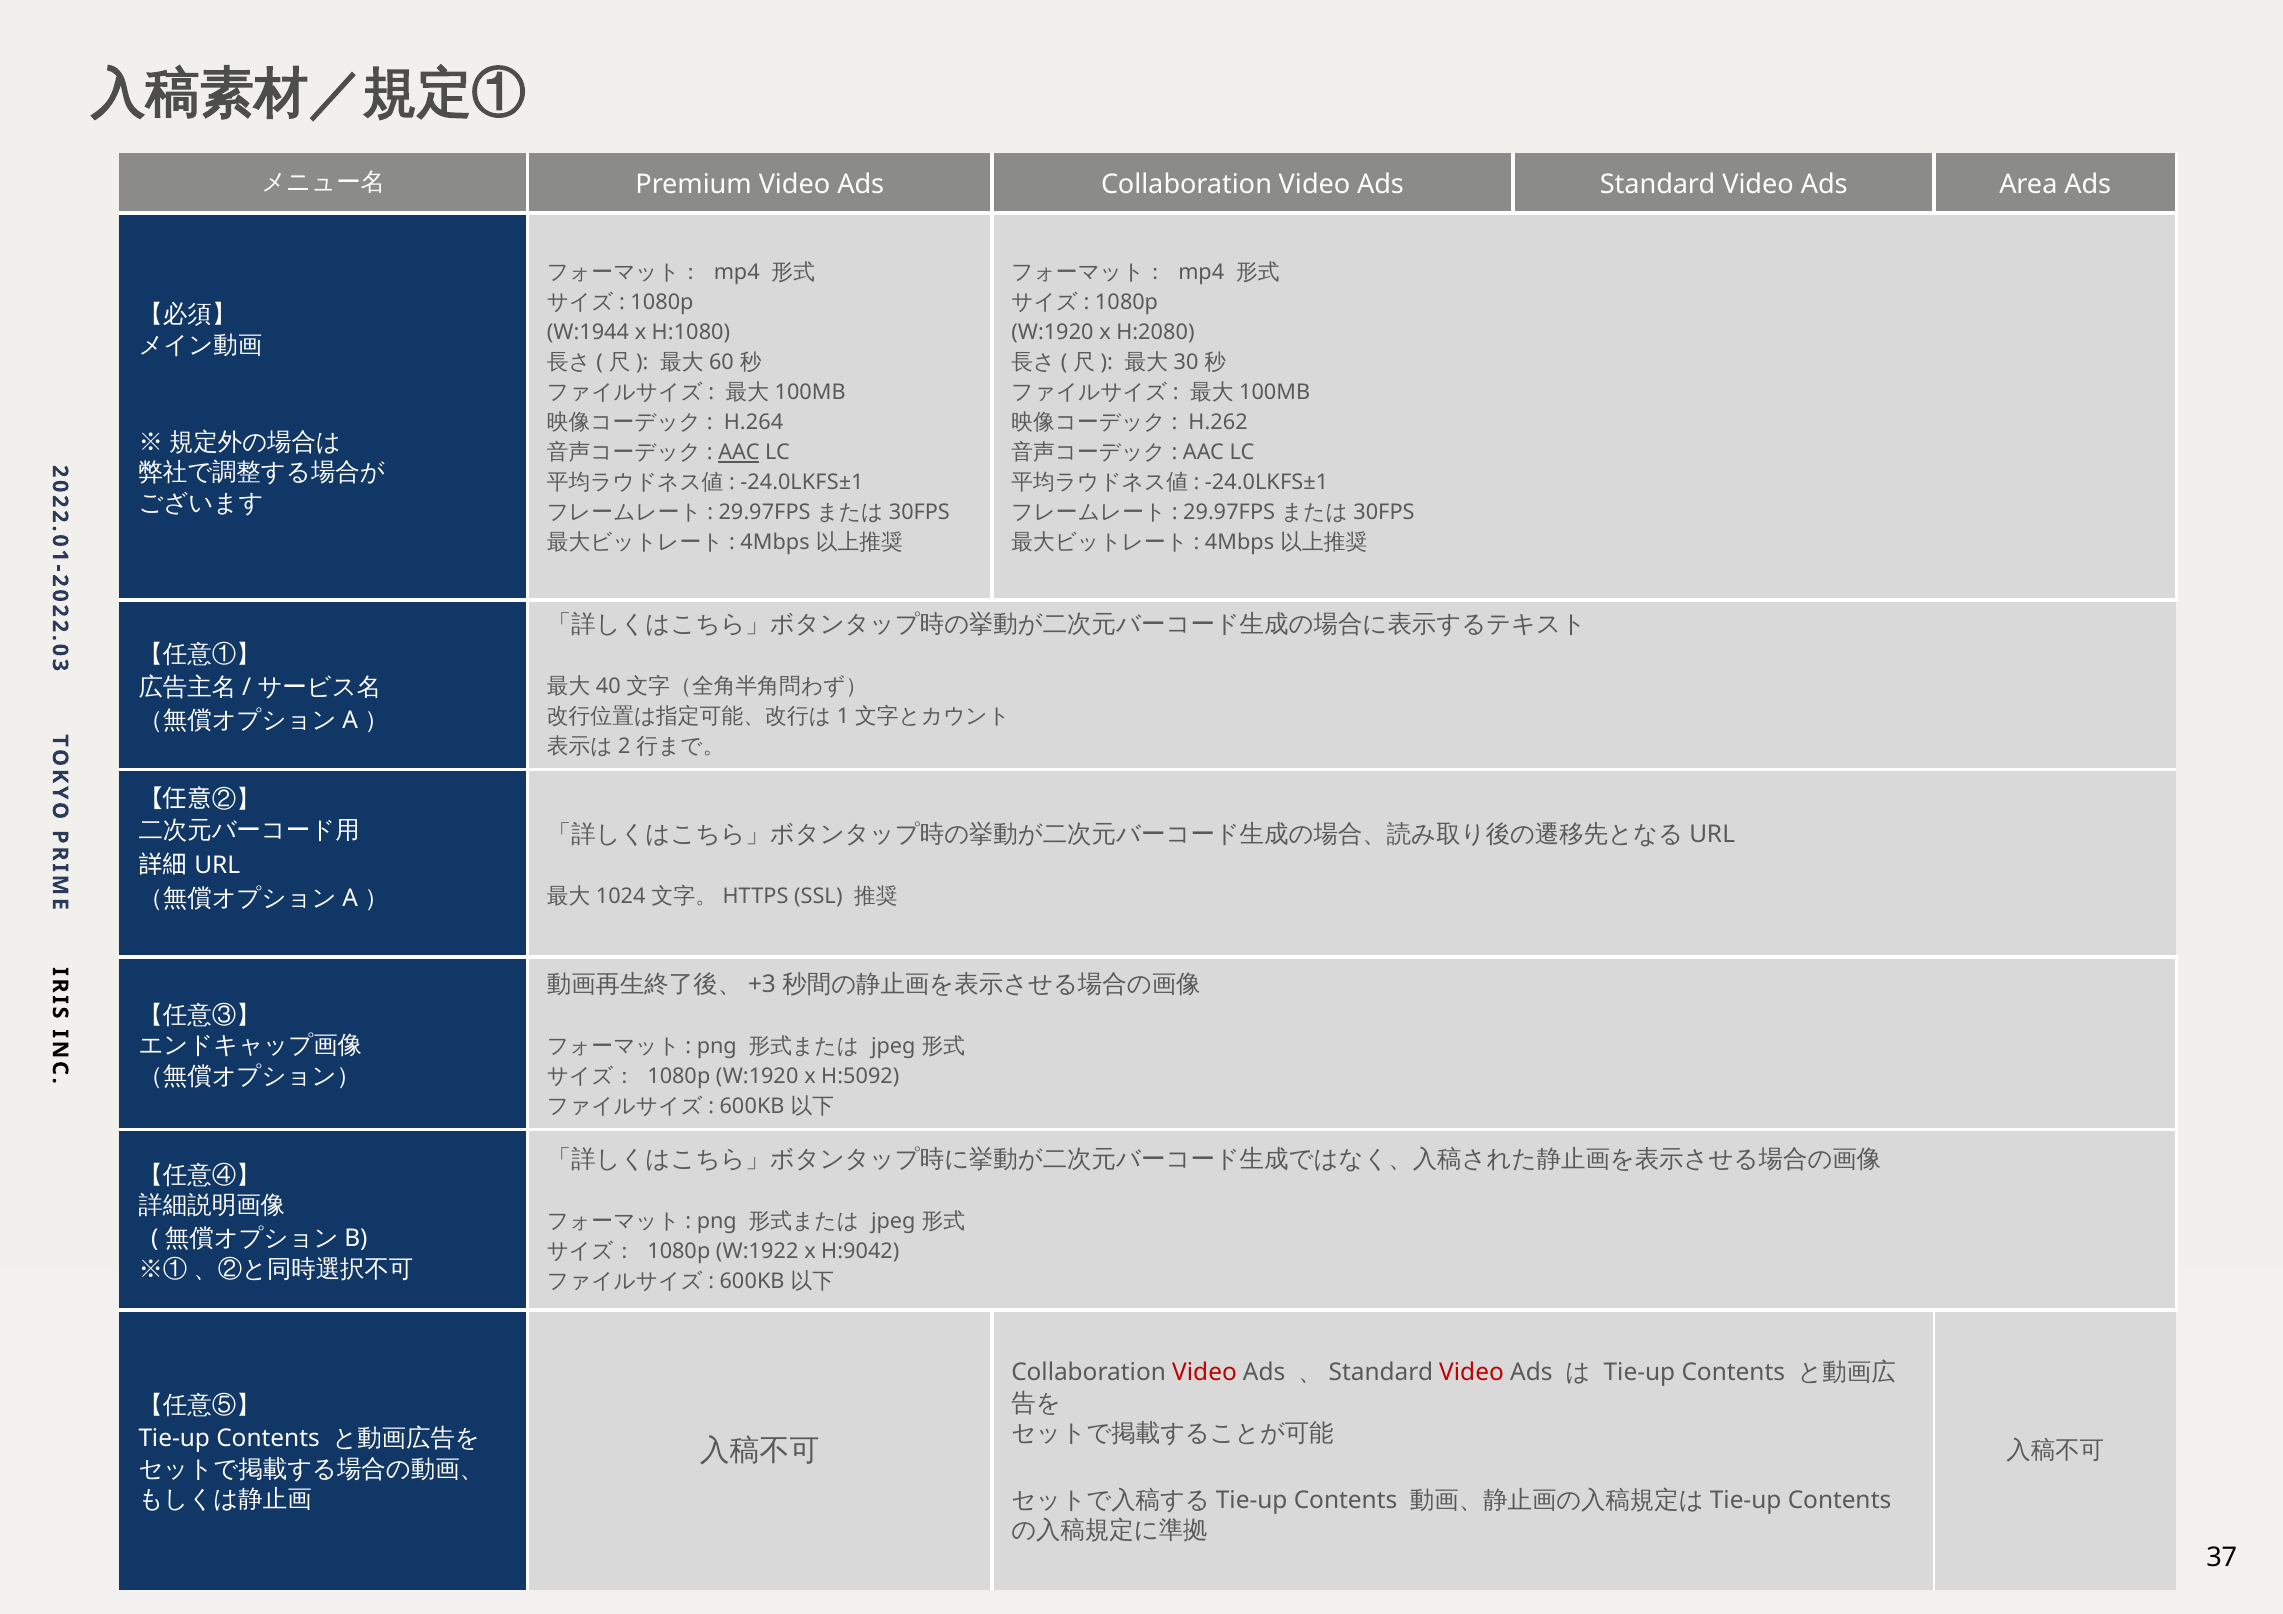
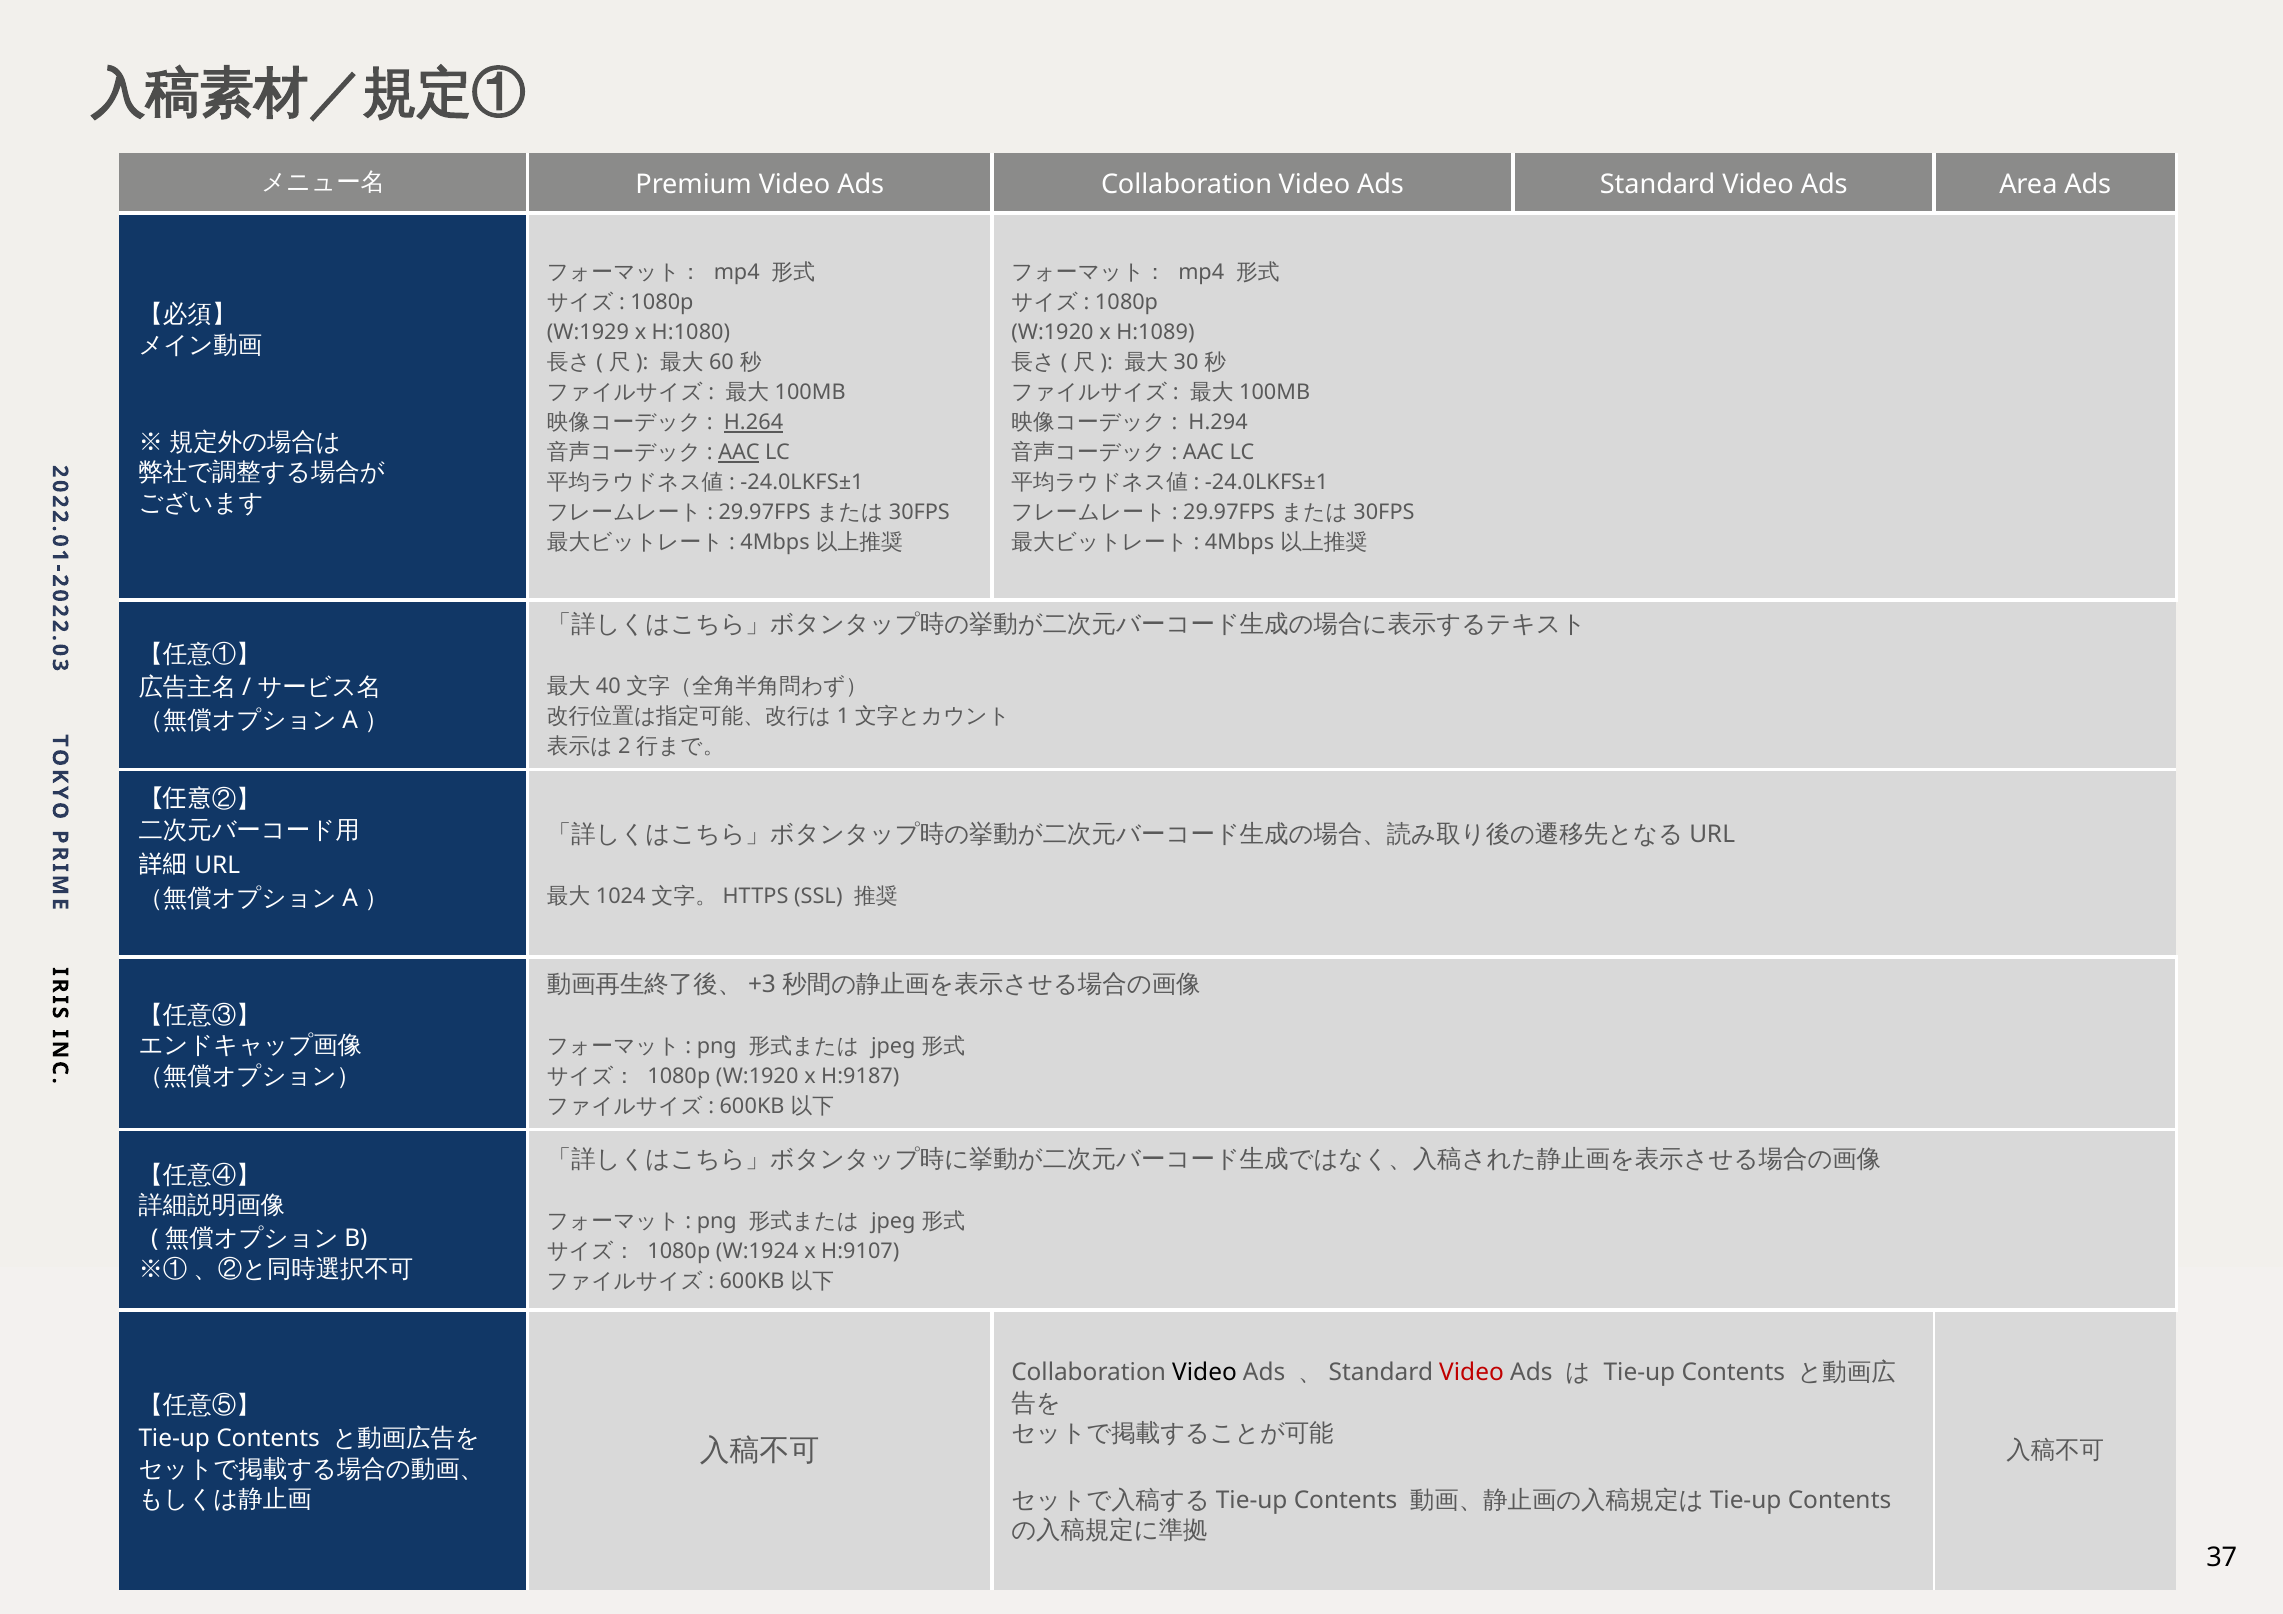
W:1944: W:1944 -> W:1929 (588, 333)
H:2080: H:2080 -> H:1089 (1155, 333)
H.264 underline: none -> present (754, 423)
H.262: H.262 -> H.294 (1218, 423)
H:5092: H:5092 -> H:9187 (860, 1076)
W:1922: W:1922 -> W:1924 (757, 1251)
H:9042: H:9042 -> H:9107 (860, 1251)
Video colour: red -> black (1205, 1373)
